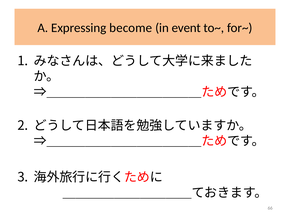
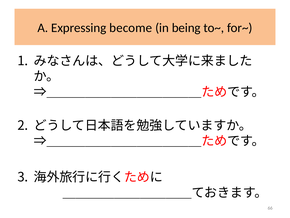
event: event -> being (186, 28)
